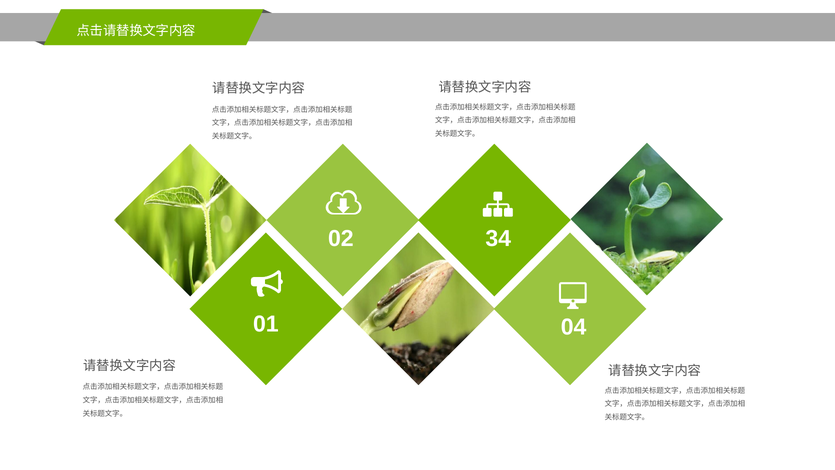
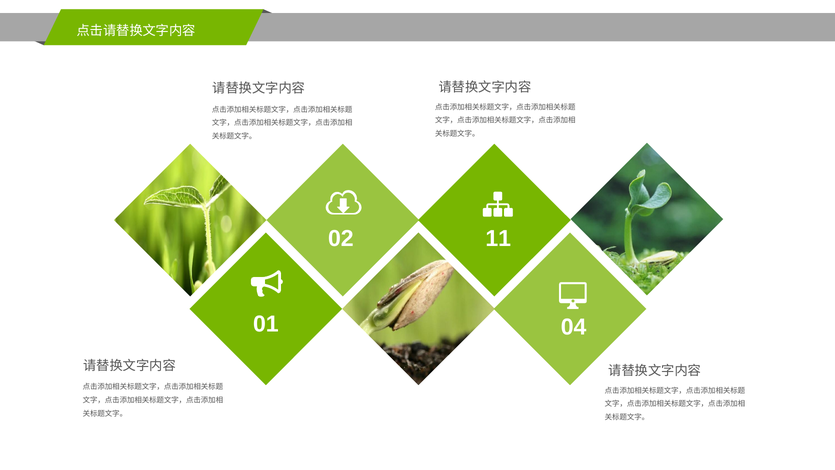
34: 34 -> 11 (498, 239)
